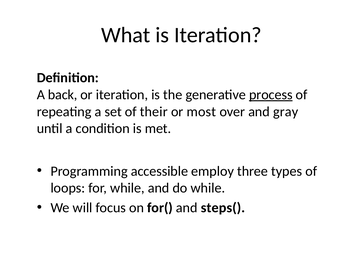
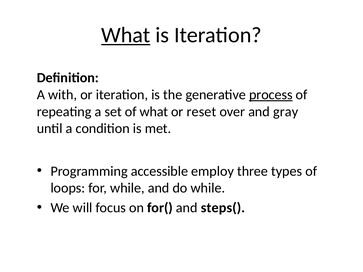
What underline: none -> present (126, 35)
back: back -> with (63, 95)
of their: their -> what (154, 112)
most: most -> reset (201, 112)
